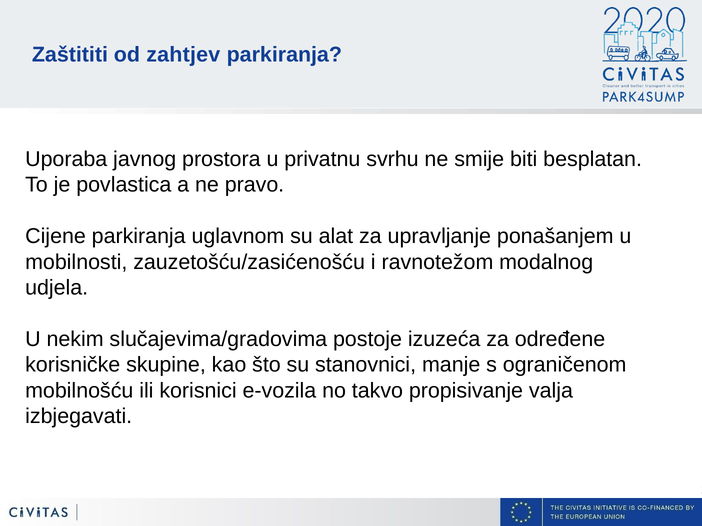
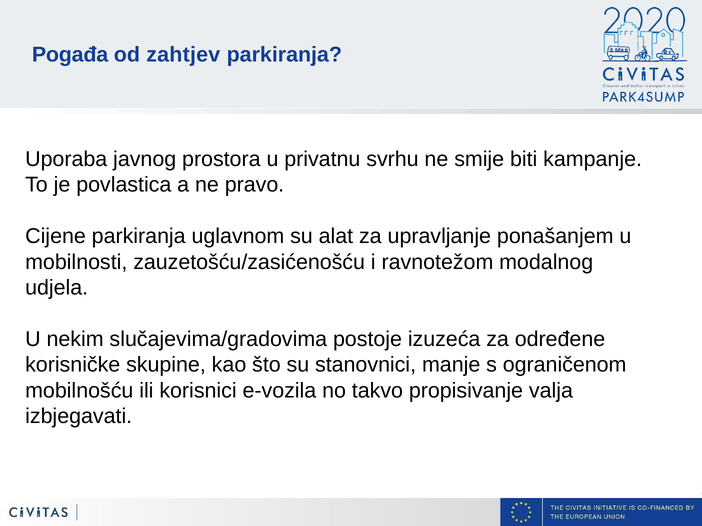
Zaštititi: Zaštititi -> Pogađa (70, 55)
besplatan: besplatan -> kampanje (593, 159)
